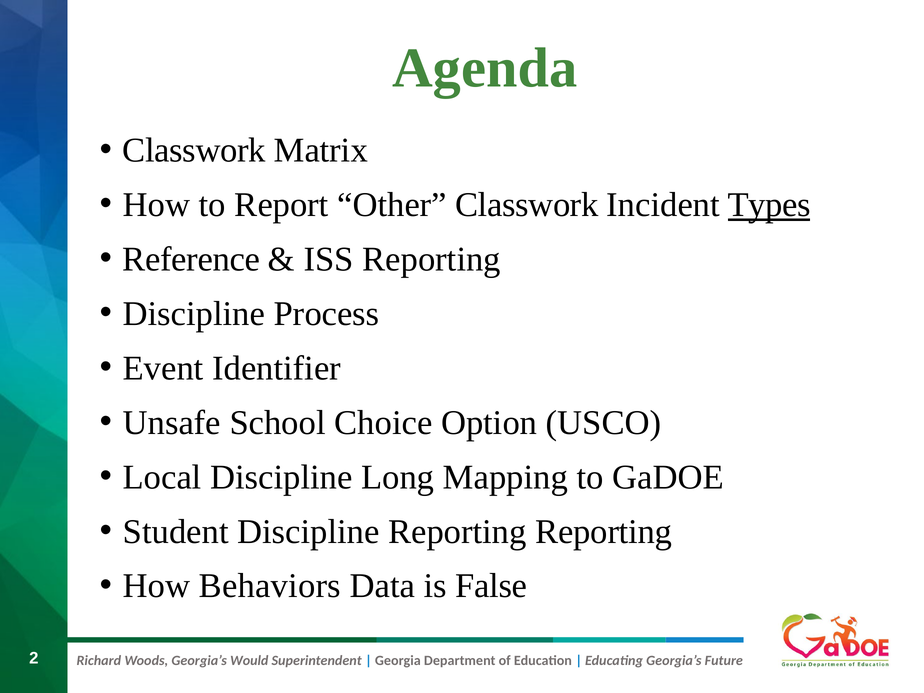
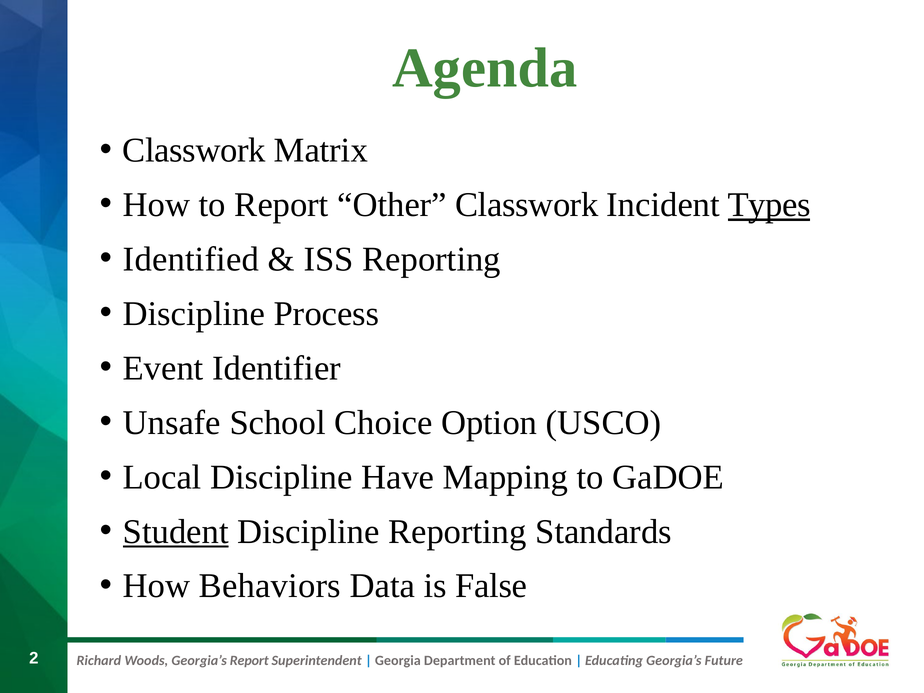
Reference: Reference -> Identified (191, 259)
Long: Long -> Have (398, 477)
Student underline: none -> present (176, 532)
Reporting Reporting: Reporting -> Standards (604, 532)
Would: Would -> Report (249, 661)
